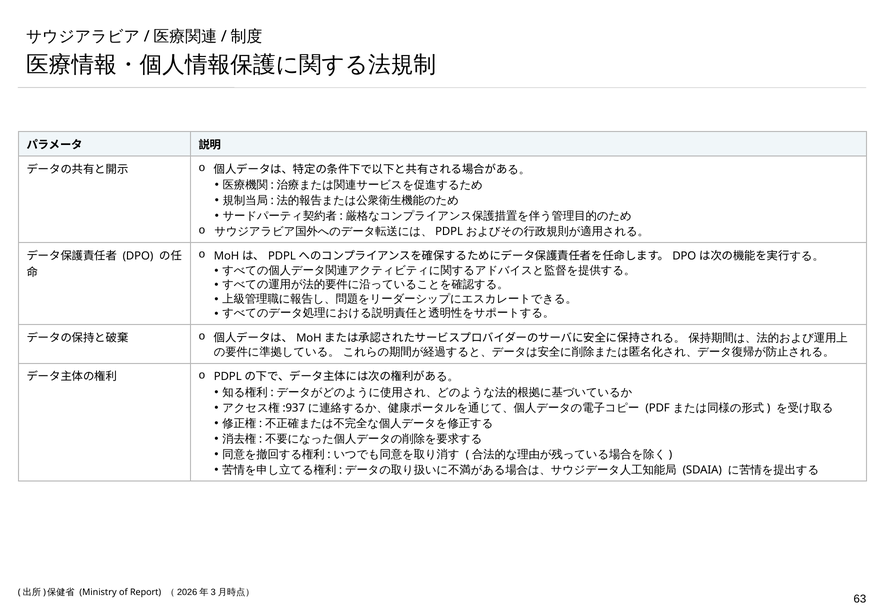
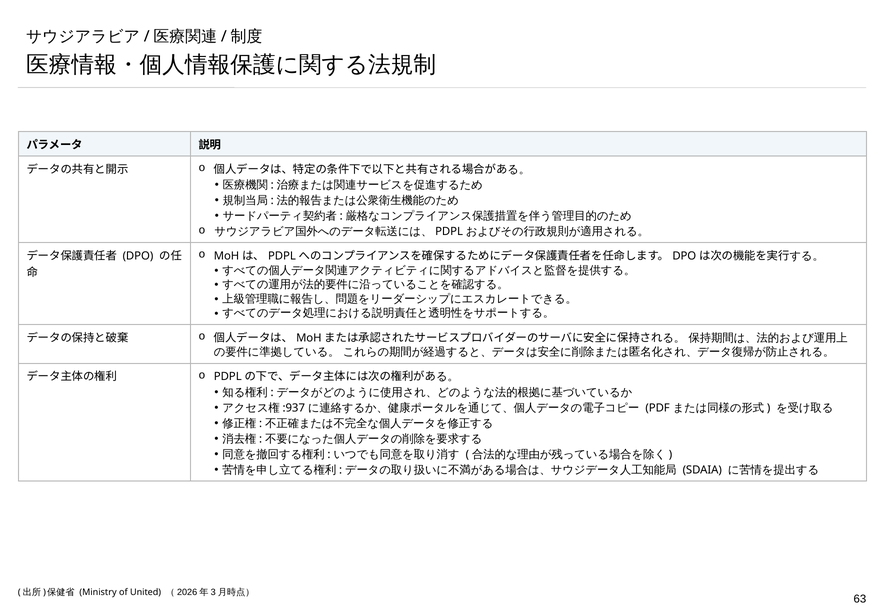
Report: Report -> United (146, 592)
